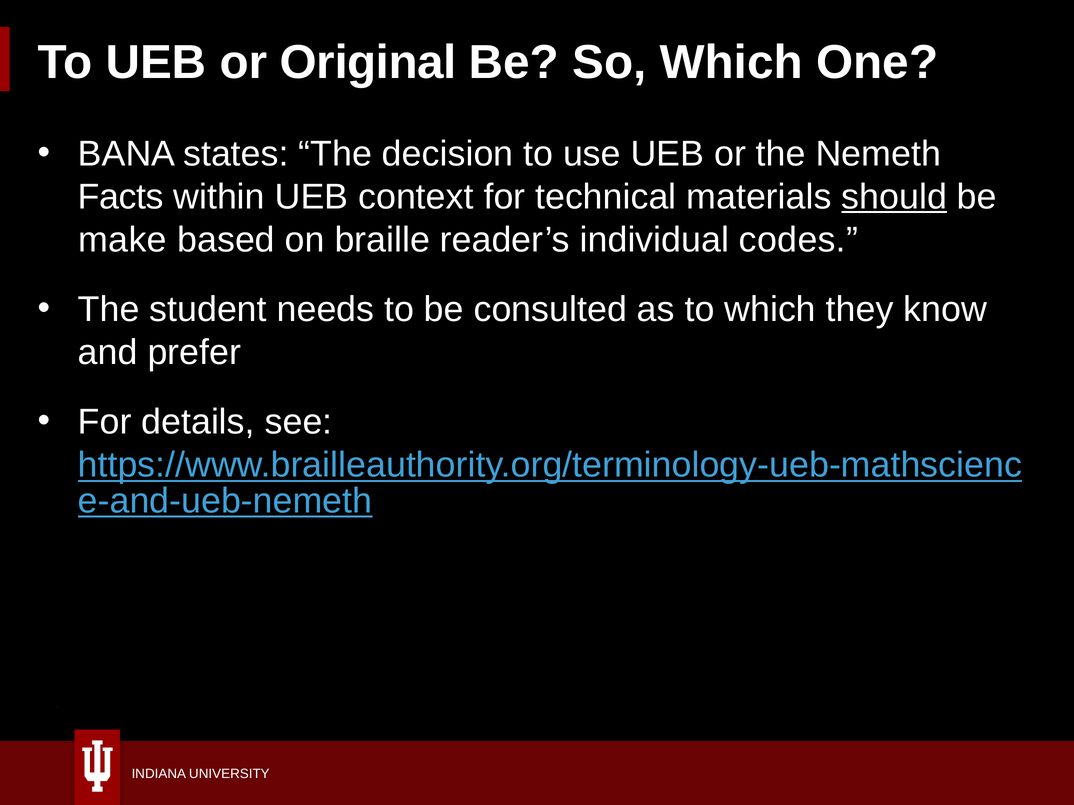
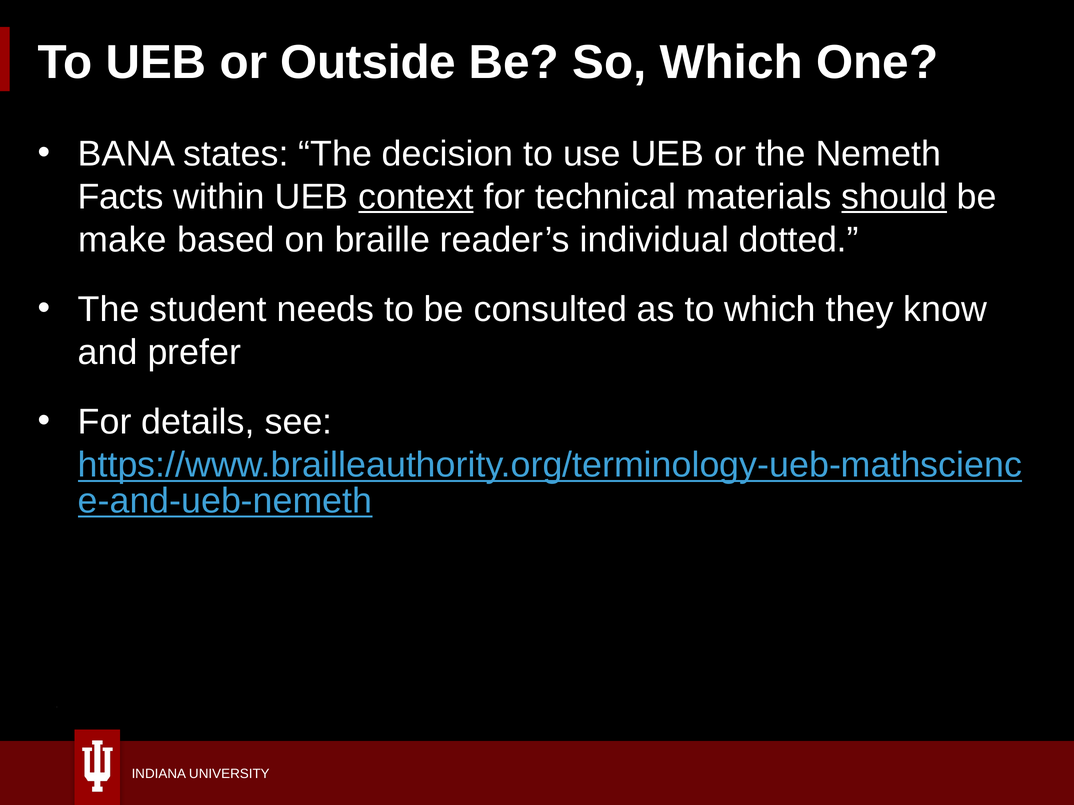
Original: Original -> Outside (368, 62)
context underline: none -> present (416, 197)
codes: codes -> dotted (799, 240)
